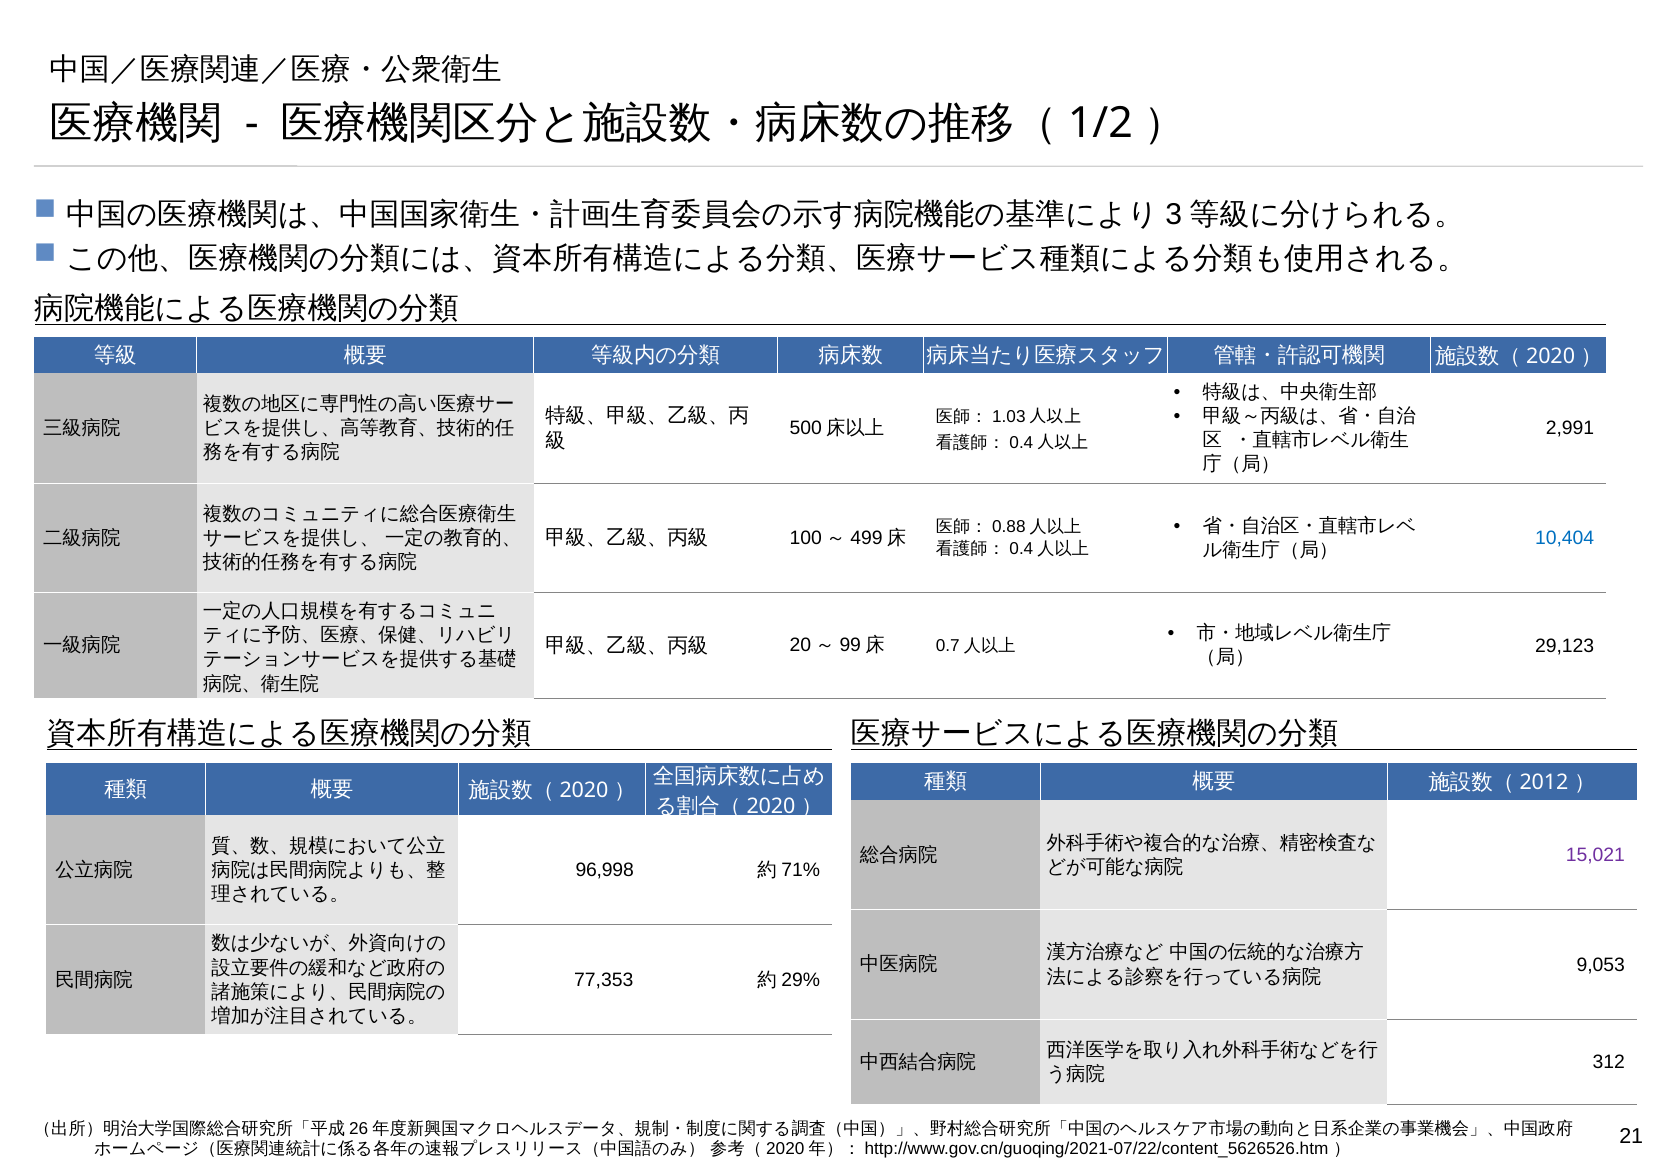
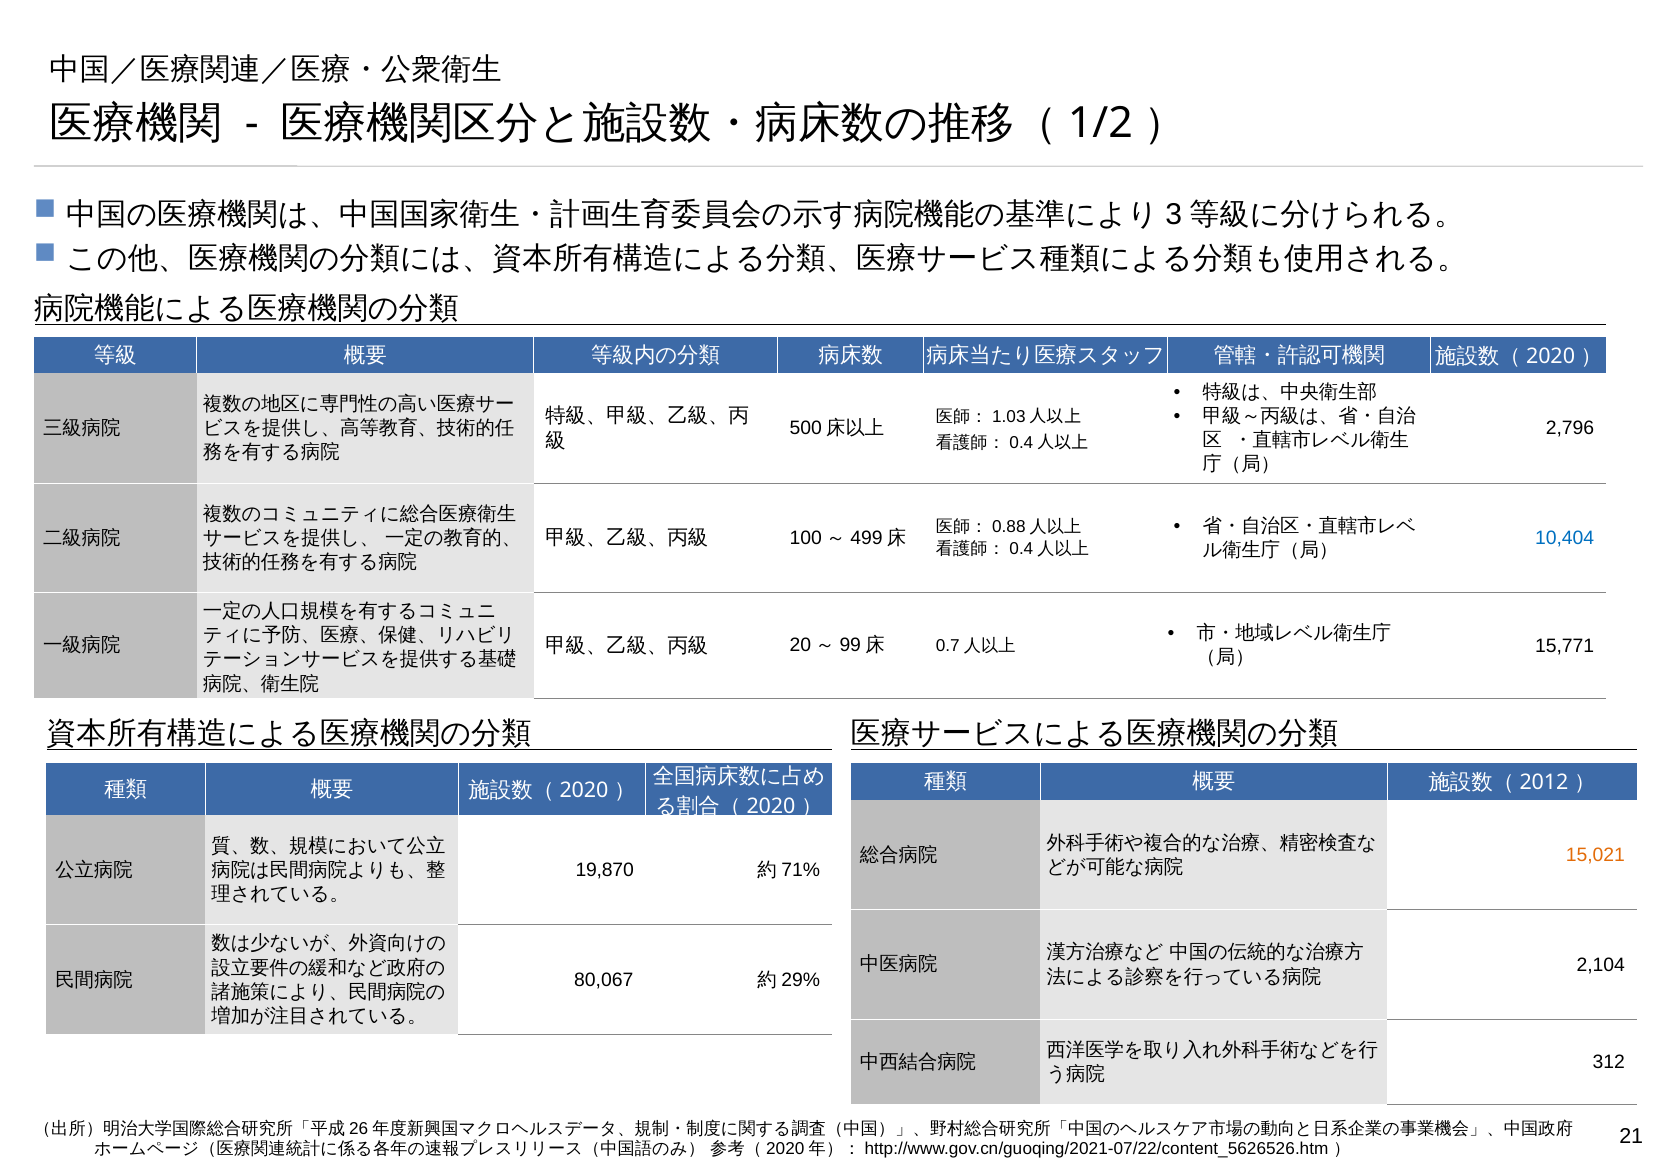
2,991: 2,991 -> 2,796 (1570, 428)
29,123: 29,123 -> 15,771 (1565, 646)
15,021 colour: purple -> orange (1595, 855)
96,998: 96,998 -> 19,870 (605, 870)
9,053: 9,053 -> 2,104 (1601, 965)
77,353: 77,353 -> 80,067 (604, 980)
